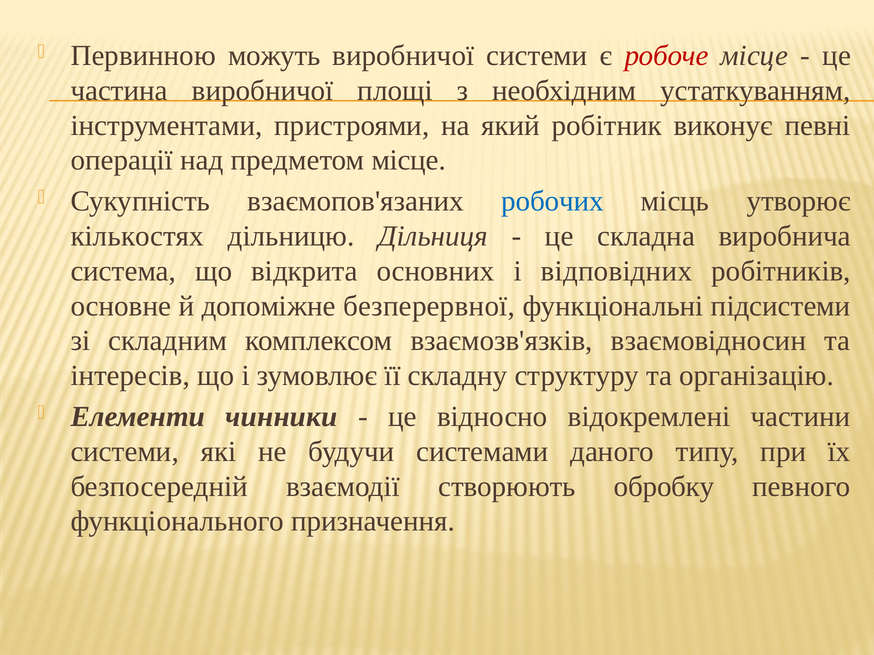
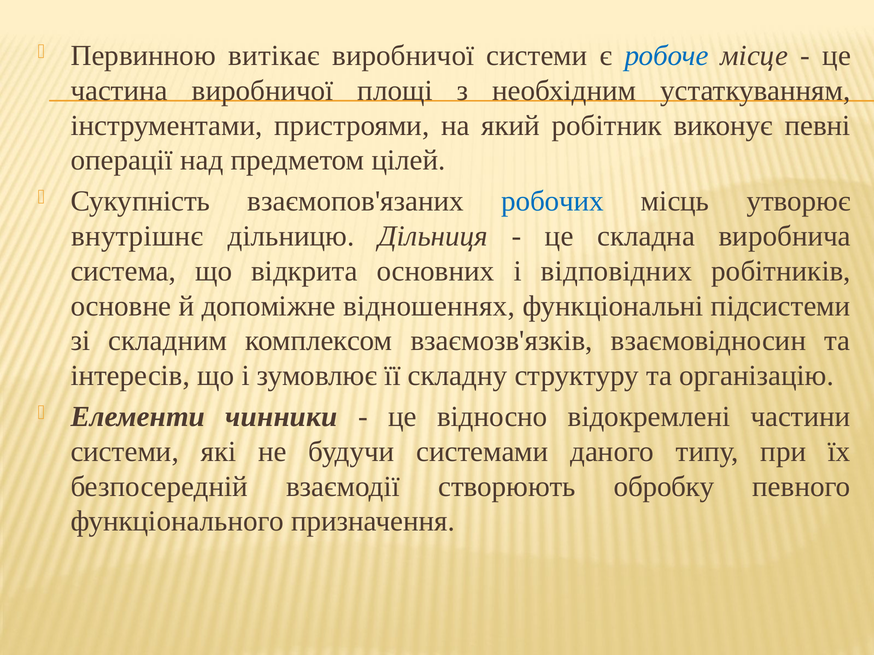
можуть: можуть -> витікає (274, 56)
робоче colour: red -> blue (667, 56)
предметом місце: місце -> цілей (409, 161)
кількостях: кількостях -> внутрішнє (137, 236)
безперервної: безперервної -> відношеннях (429, 306)
